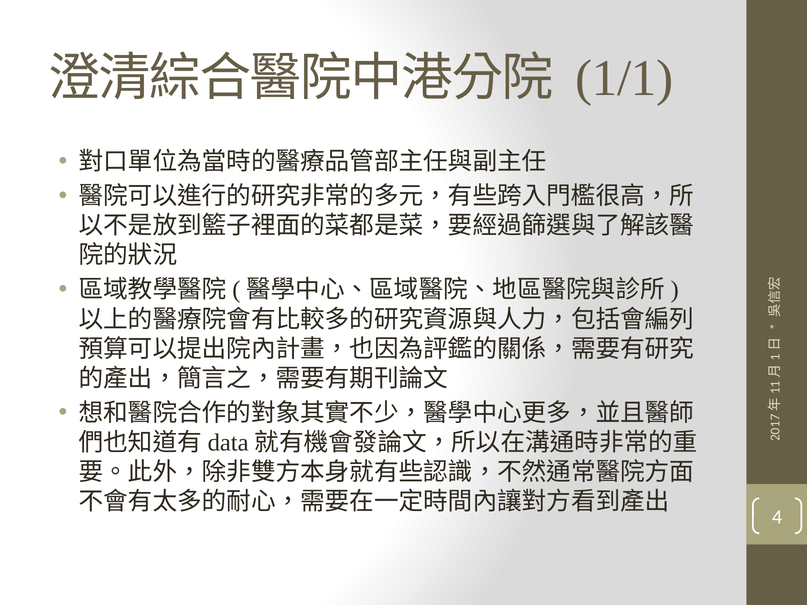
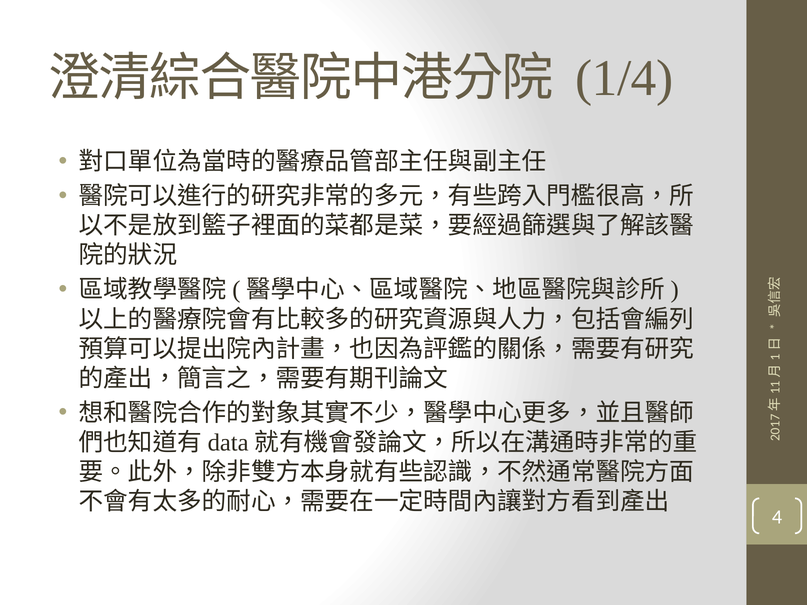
1/1: 1/1 -> 1/4 (624, 78)
